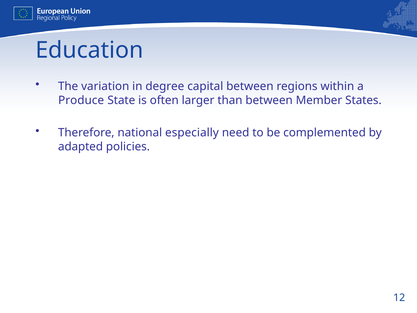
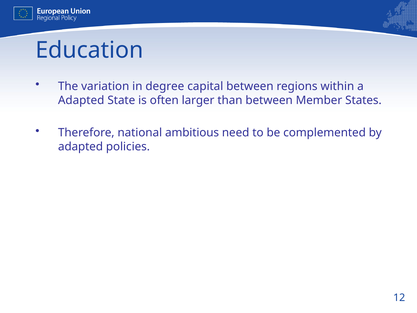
Produce: Produce -> Adapted (81, 100)
especially: especially -> ambitious (192, 133)
